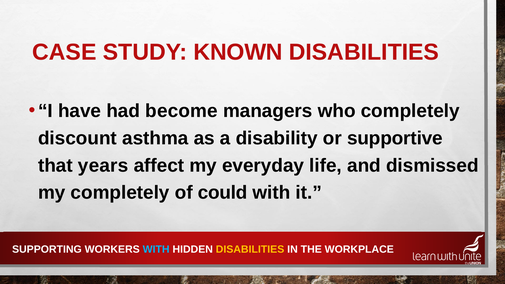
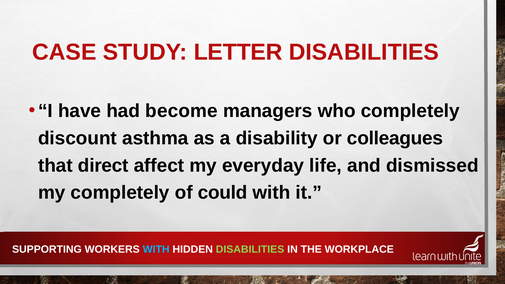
KNOWN: KNOWN -> LETTER (238, 52)
supportive: supportive -> colleagues (395, 138)
years: years -> direct (103, 165)
DISABILITIES colour: yellow -> light green (250, 250)
